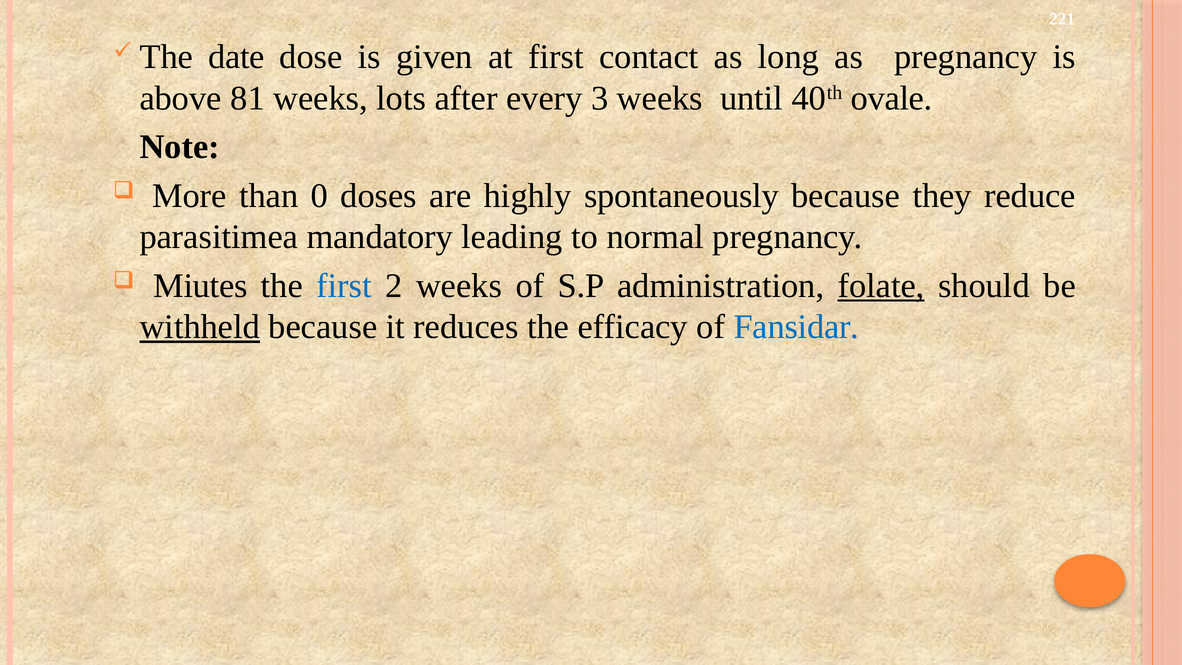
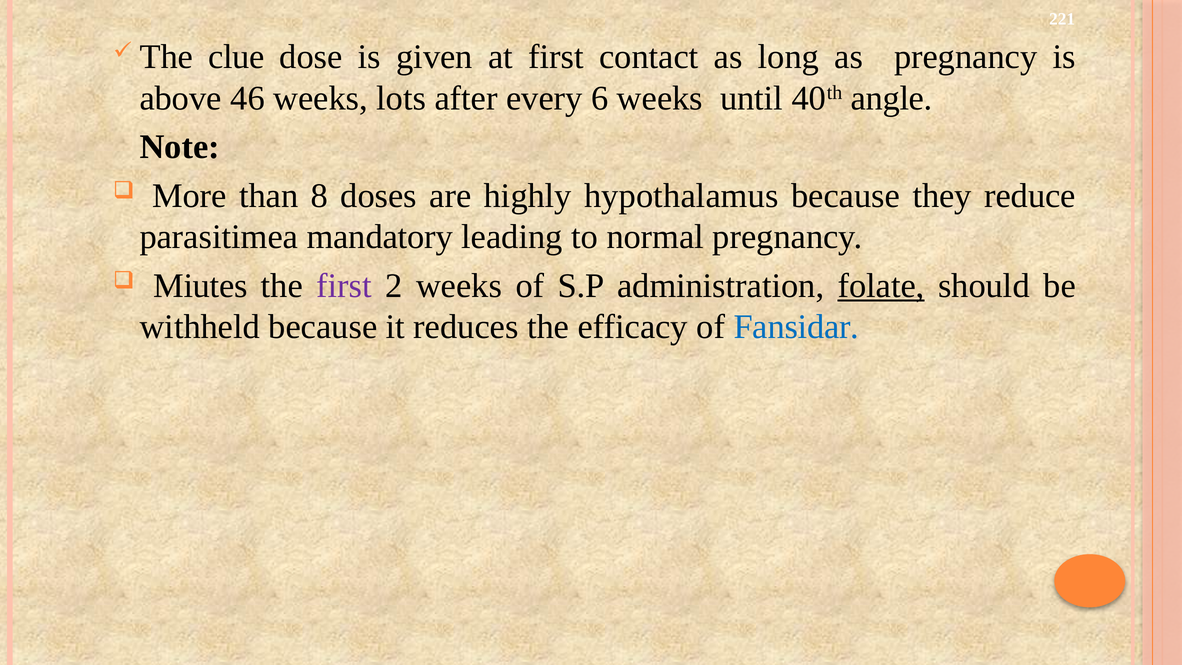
date: date -> clue (236, 57)
81: 81 -> 46 (248, 98)
3: 3 -> 6 (600, 98)
ovale: ovale -> angle (892, 98)
0: 0 -> 8 (319, 196)
spontaneously: spontaneously -> hypothalamus (681, 196)
first colour: blue -> purple (344, 286)
withheld underline: present -> none (200, 327)
